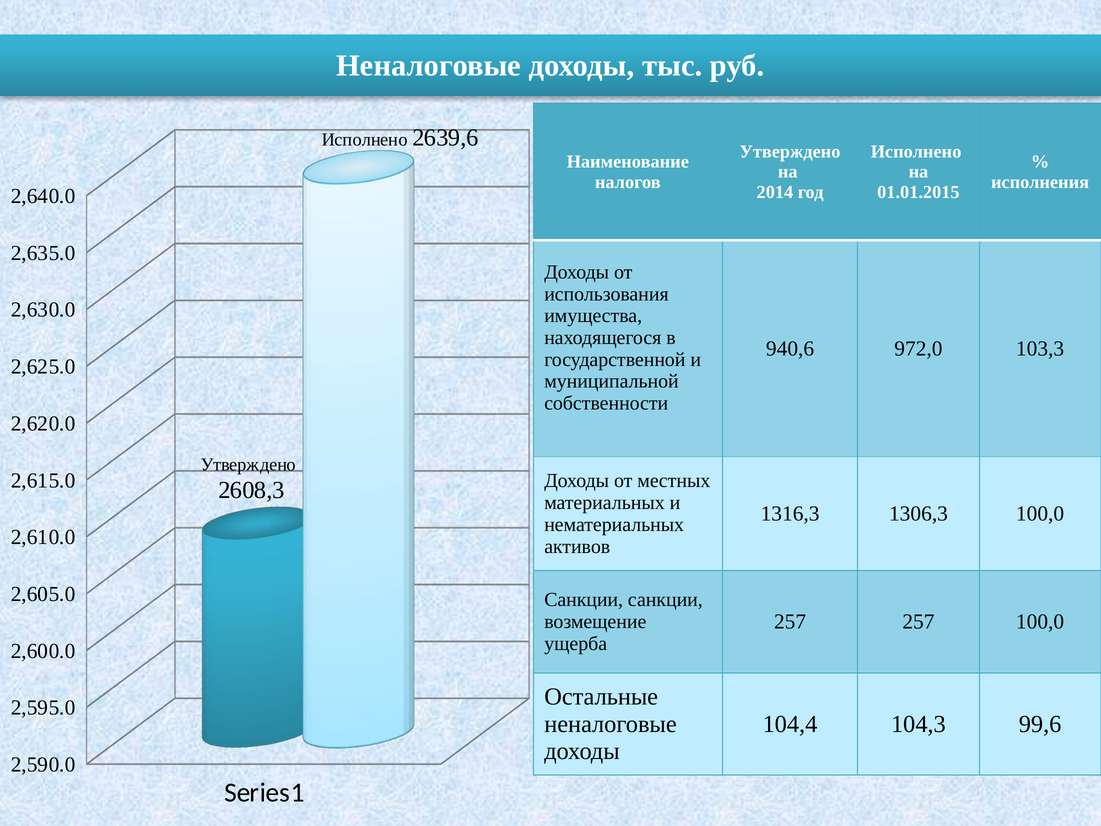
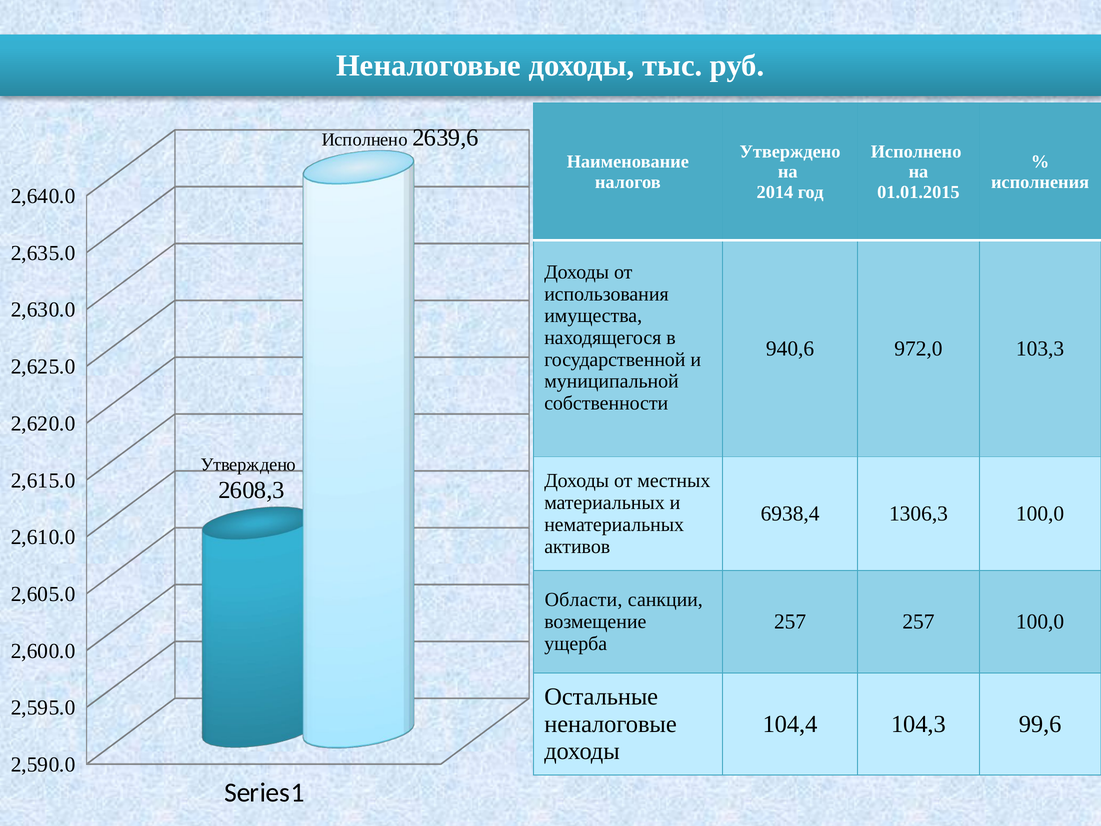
1316,3: 1316,3 -> 6938,4 (790, 514)
Санкции: Санкции -> Области (584, 600)
